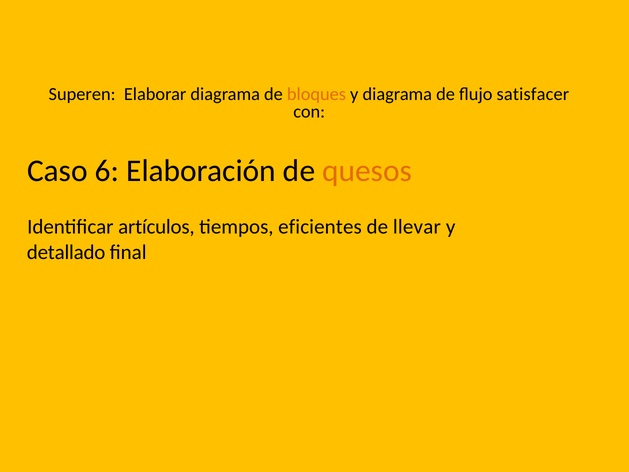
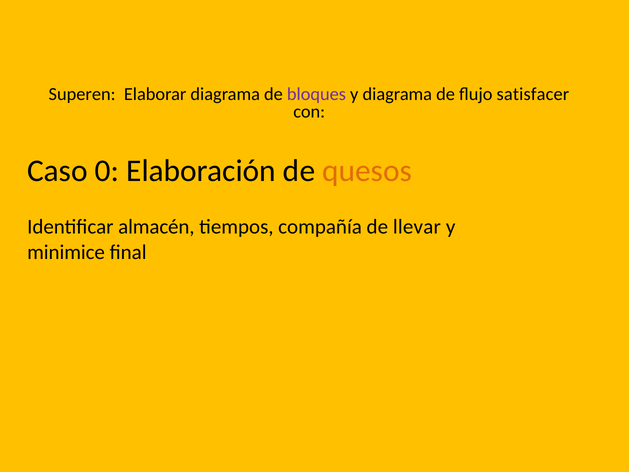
bloques colour: orange -> purple (317, 94)
6: 6 -> 0 (107, 171)
artículos: artículos -> almacén (156, 227)
eficientes: eficientes -> compañía (320, 227)
detallado: detallado -> minimice (66, 252)
